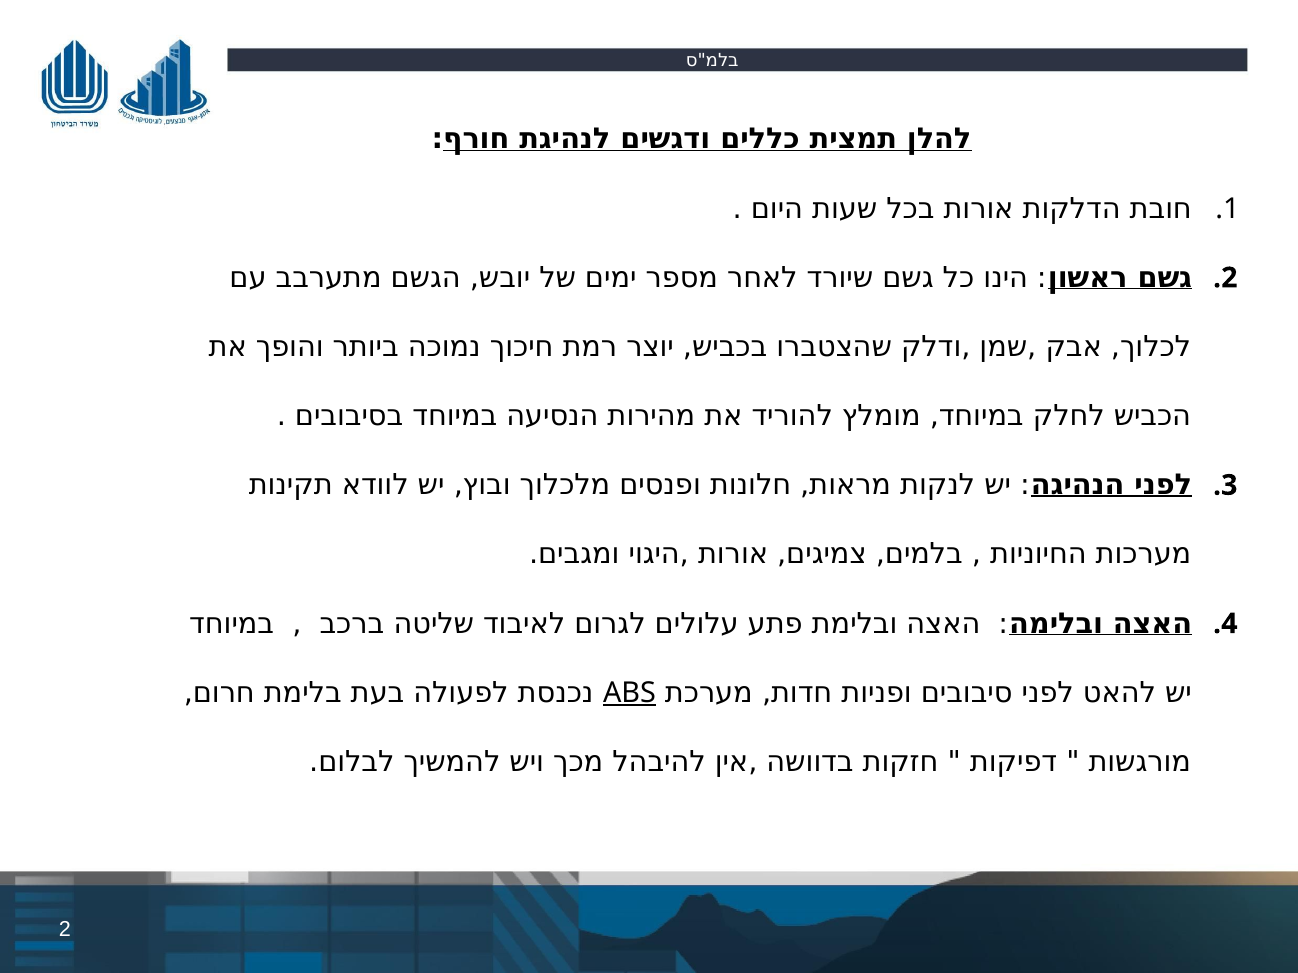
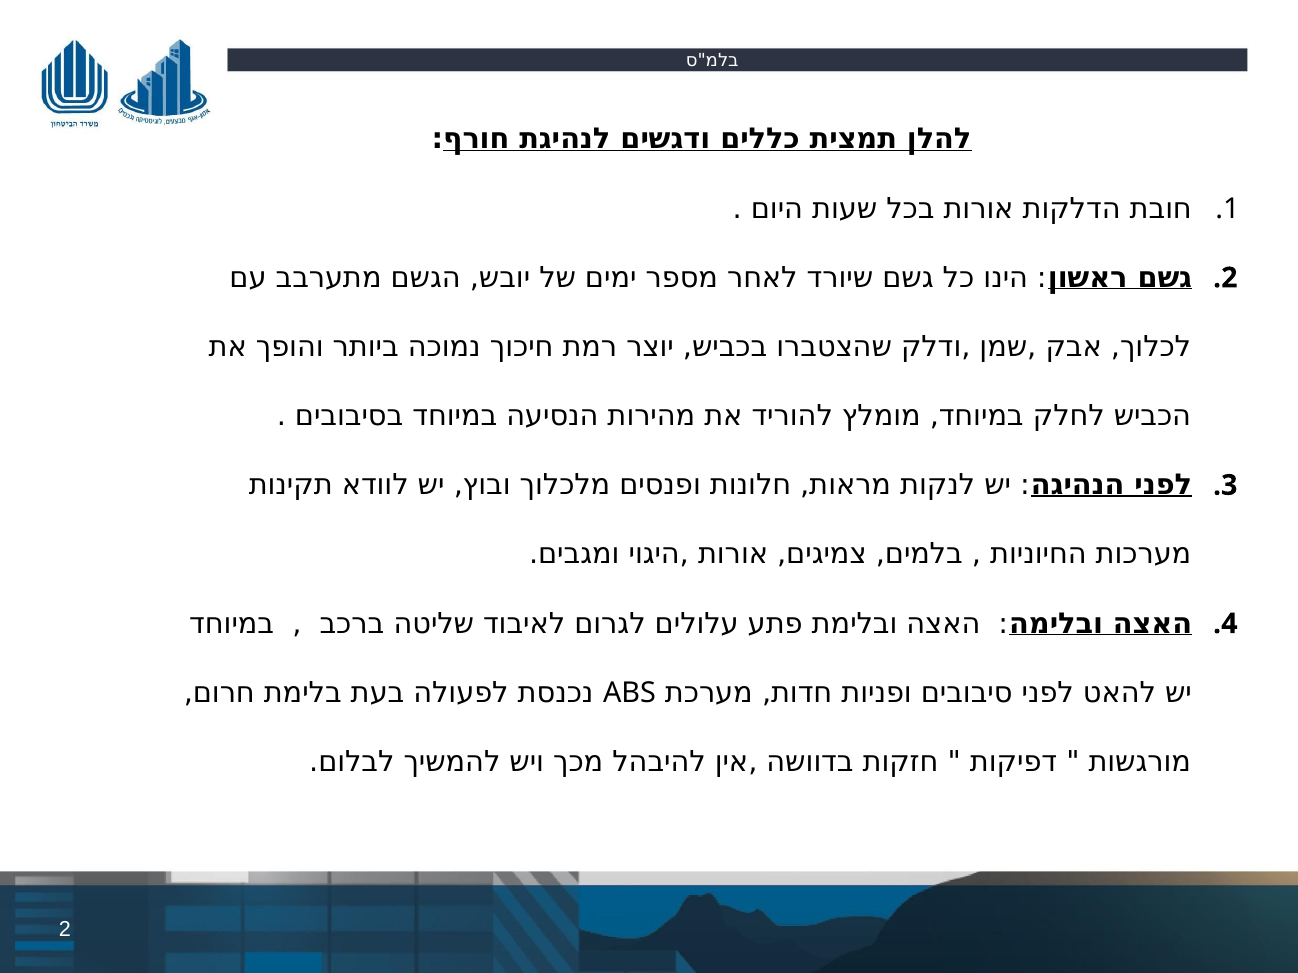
ABS underline: present -> none (630, 693)
